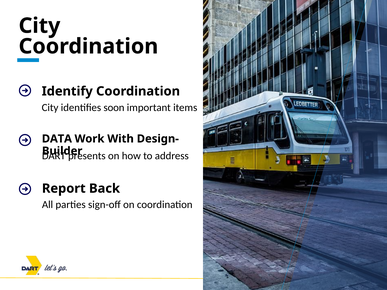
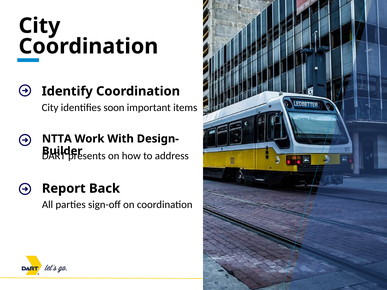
DATA: DATA -> NTTA (57, 139)
